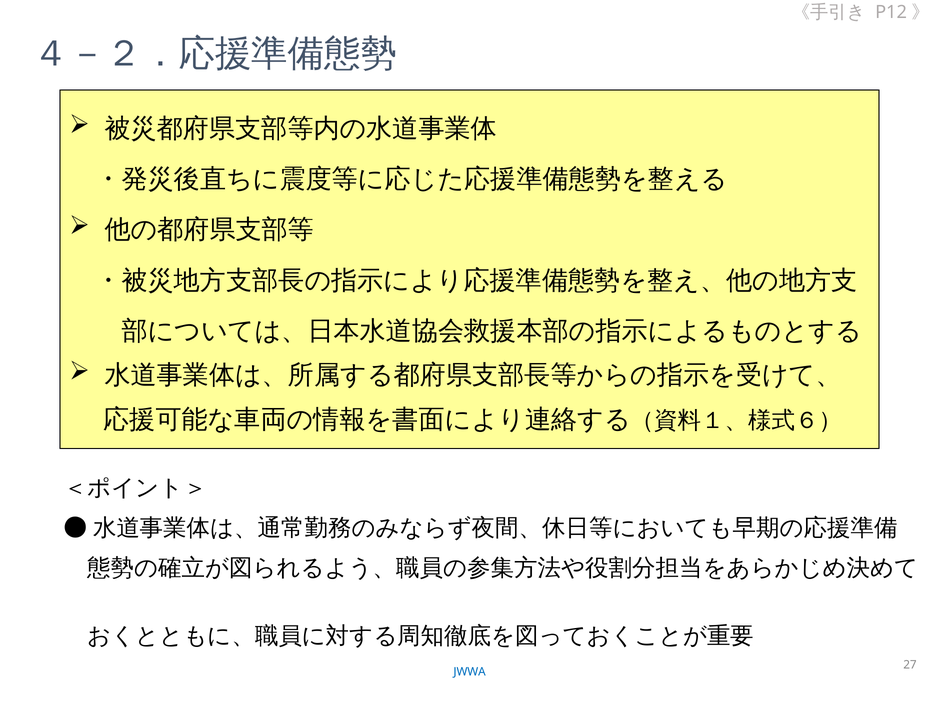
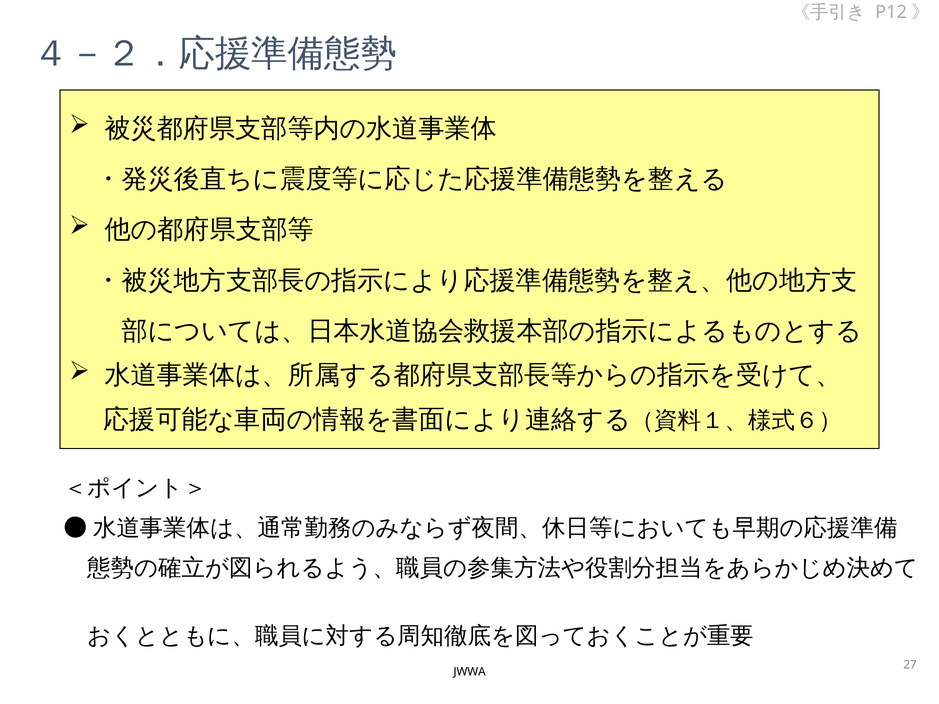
JWWA colour: blue -> black (470, 672)
